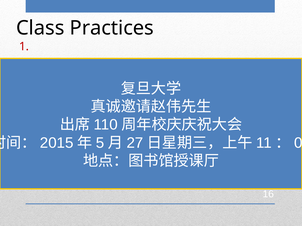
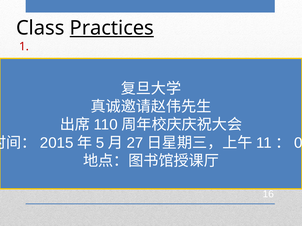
Practices underline: none -> present (112, 28)
